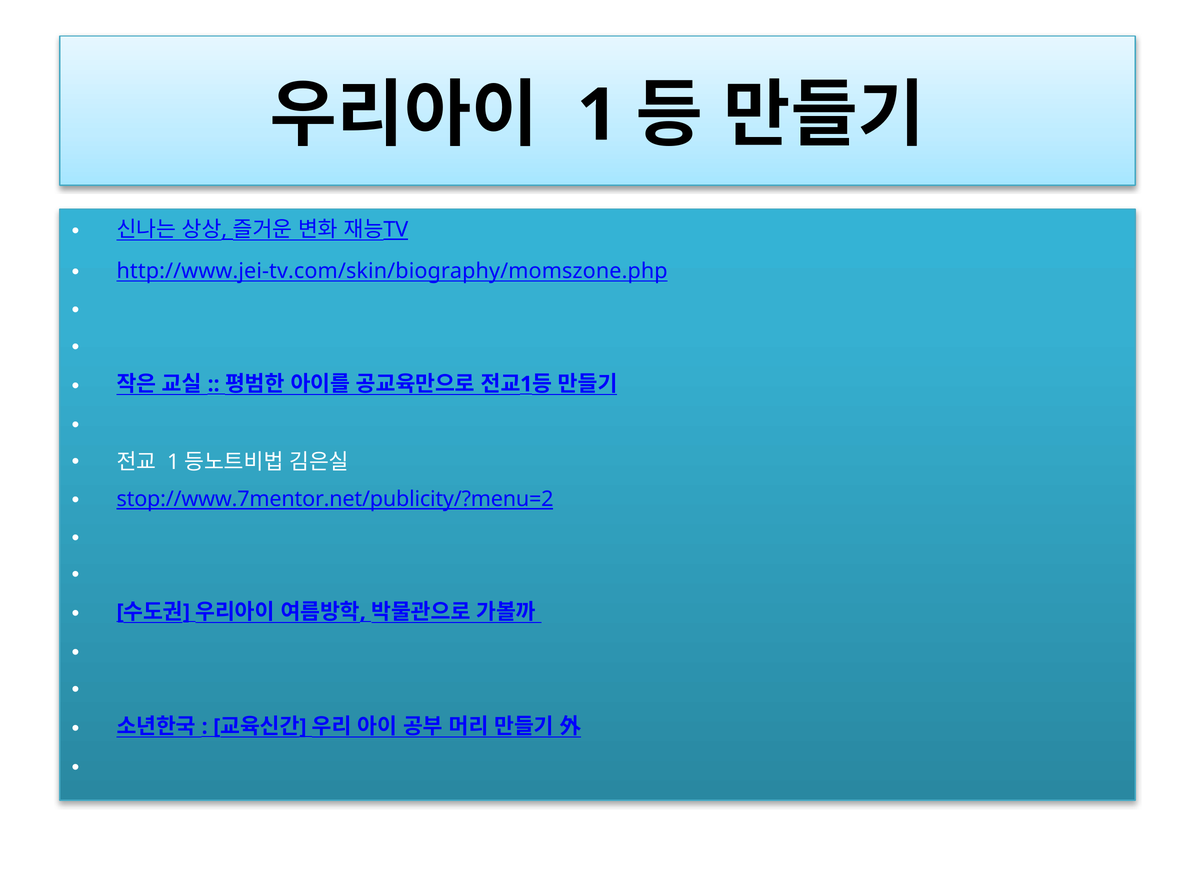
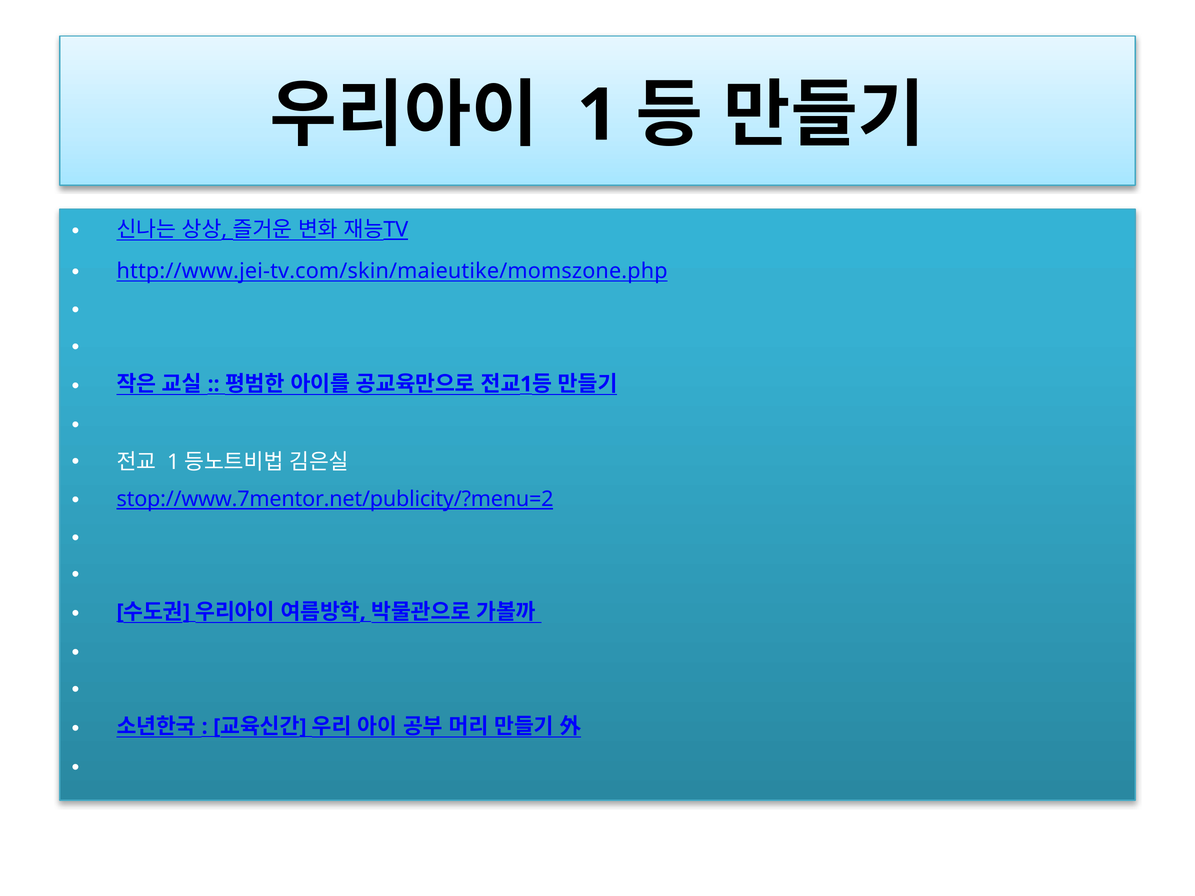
http://www.jei-tv.com/skin/biography/momszone.php: http://www.jei-tv.com/skin/biography/momszone.php -> http://www.jei-tv.com/skin/maieutike/momszone.php (392, 271)
